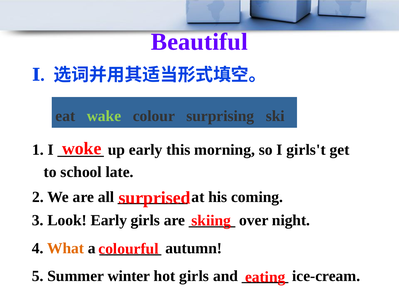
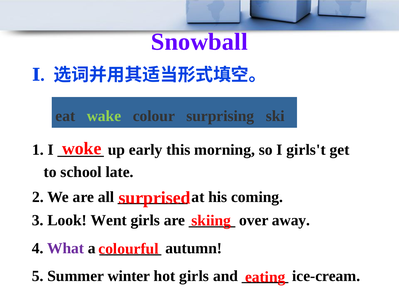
Beautiful: Beautiful -> Snowball (199, 42)
Look Early: Early -> Went (109, 220)
night: night -> away (291, 220)
What colour: orange -> purple (66, 248)
